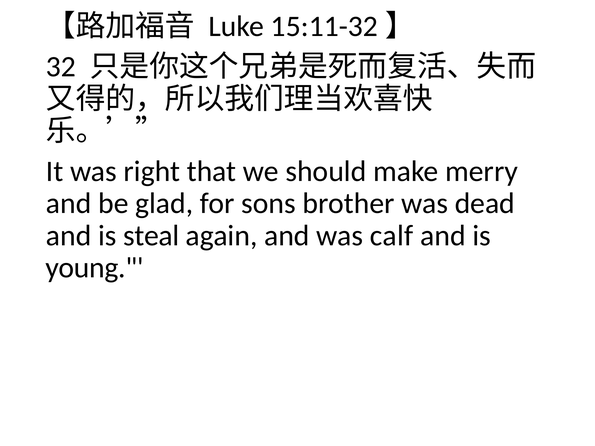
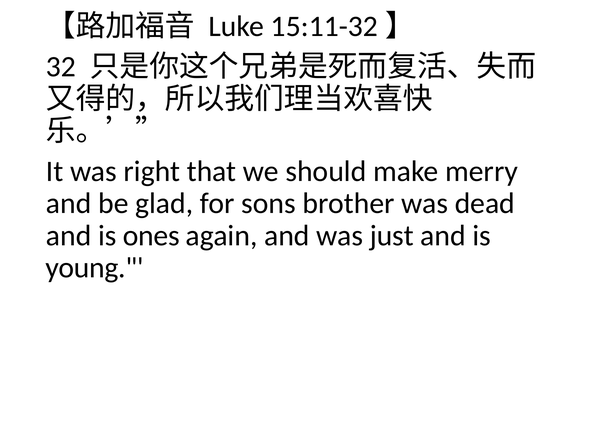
steal: steal -> ones (151, 236)
calf: calf -> just (392, 236)
